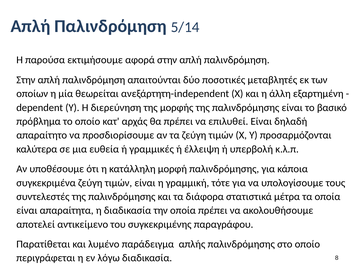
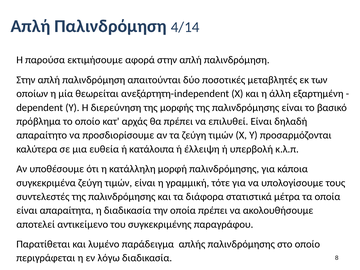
5/14: 5/14 -> 4/14 (185, 27)
γραμμικές: γραμμικές -> κατάλοιπα (152, 149)
